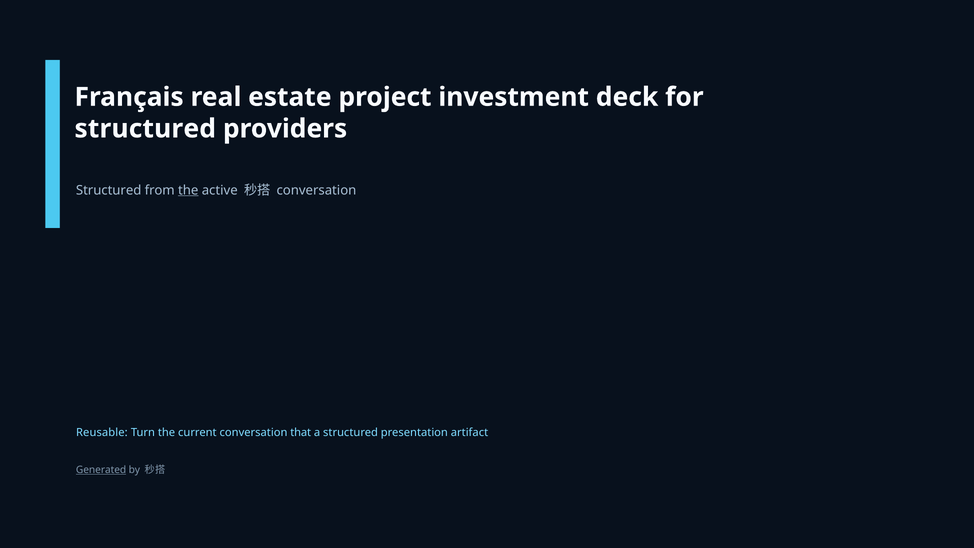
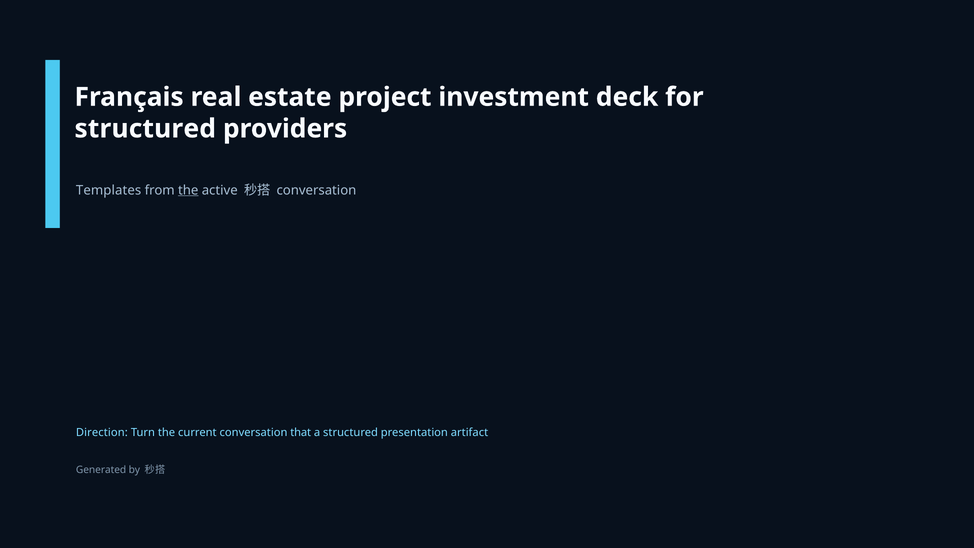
Structured: Structured -> Templates (109, 190)
Reusable: Reusable -> Direction (102, 432)
Generated underline: present -> none (101, 470)
